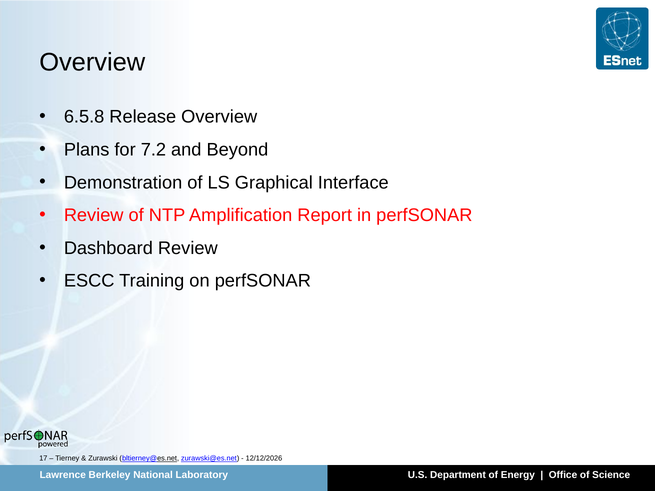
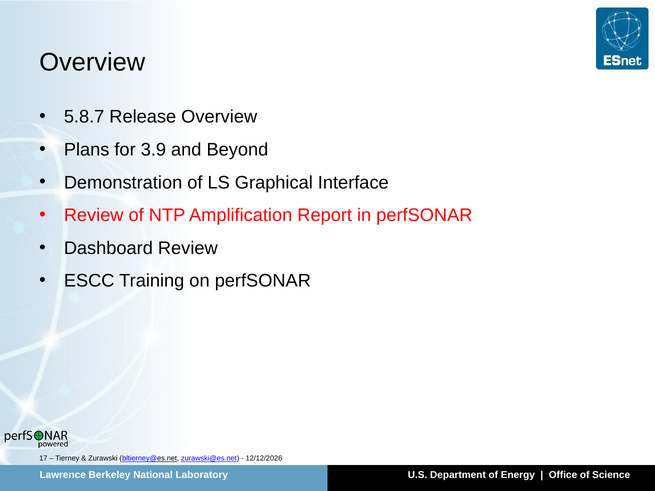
6.5.8: 6.5.8 -> 5.8.7 (84, 117)
7.2: 7.2 -> 3.9 (153, 150)
